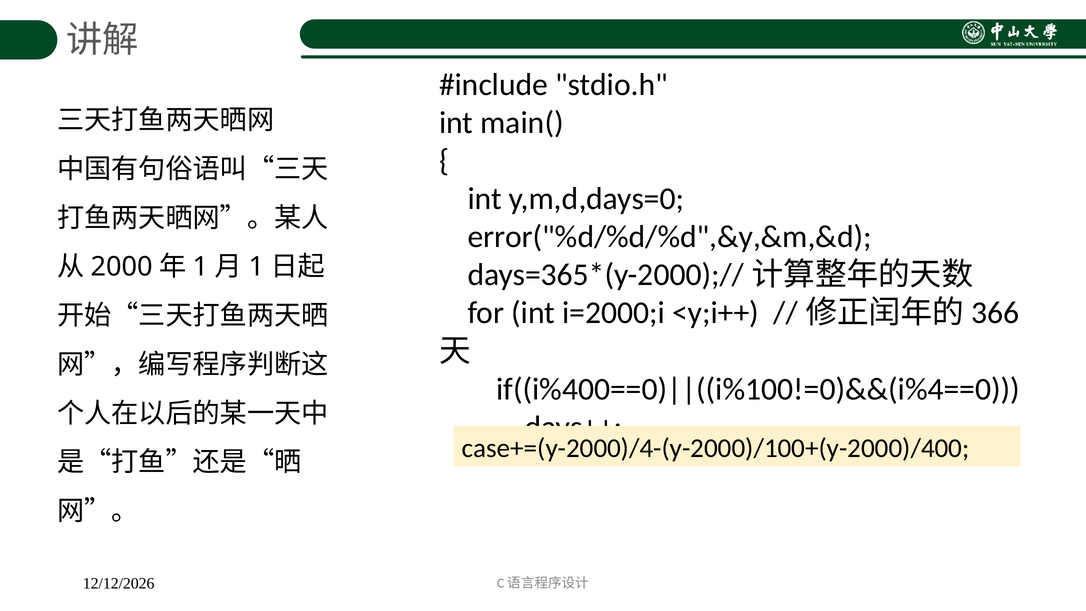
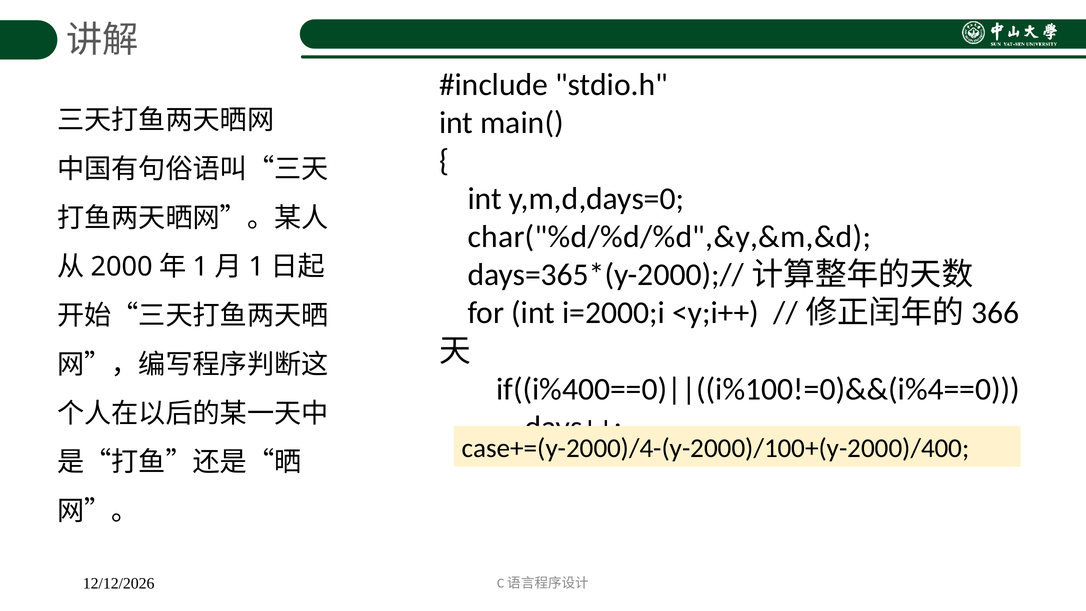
error("%d/%d/%d",&y,&m,&d: error("%d/%d/%d",&y,&m,&d -> char("%d/%d/%d",&y,&m,&d (669, 237)
